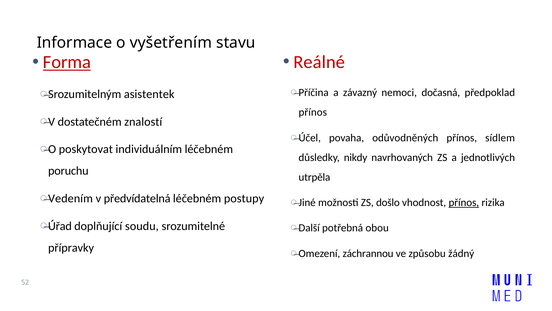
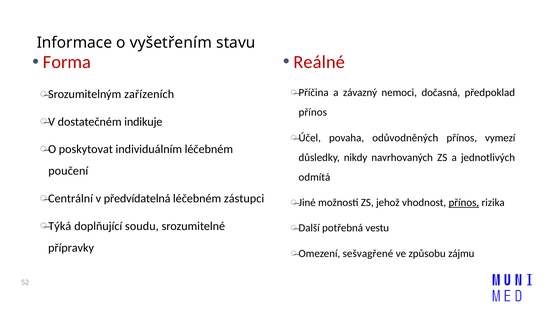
Forma underline: present -> none (67, 62)
asistentek: asistentek -> zařízeních (149, 94)
znalostí: znalostí -> indikuje (143, 121)
sídlem: sídlem -> vymezí (500, 138)
poruchu: poruchu -> poučení (68, 171)
utrpěla: utrpěla -> odmítá (314, 177)
Vedením: Vedením -> Centrální (71, 198)
postupy: postupy -> zástupci (244, 198)
došlo: došlo -> jehož (388, 202)
Úřad: Úřad -> Týká (60, 226)
obou: obou -> vestu (377, 228)
záchrannou: záchrannou -> sešvagřené (368, 253)
žádný: žádný -> zájmu (461, 253)
